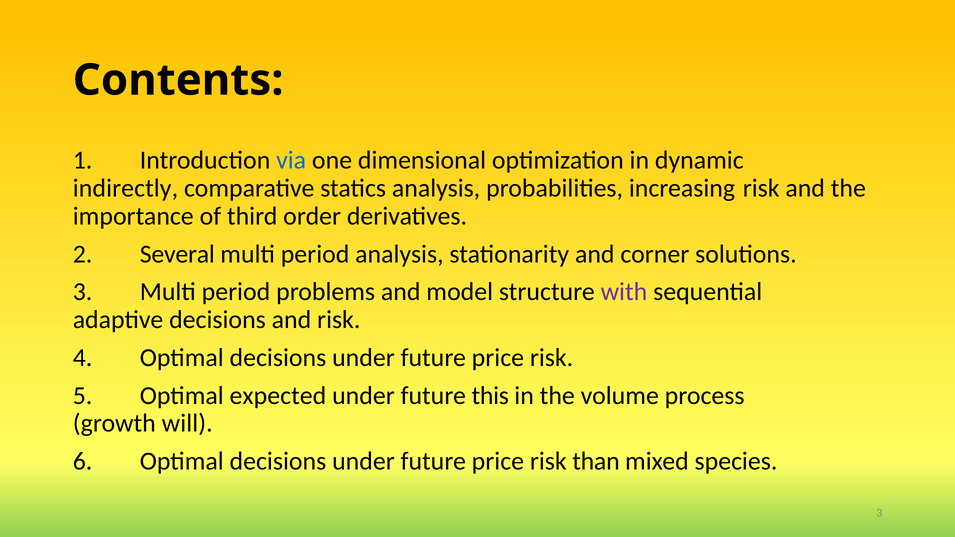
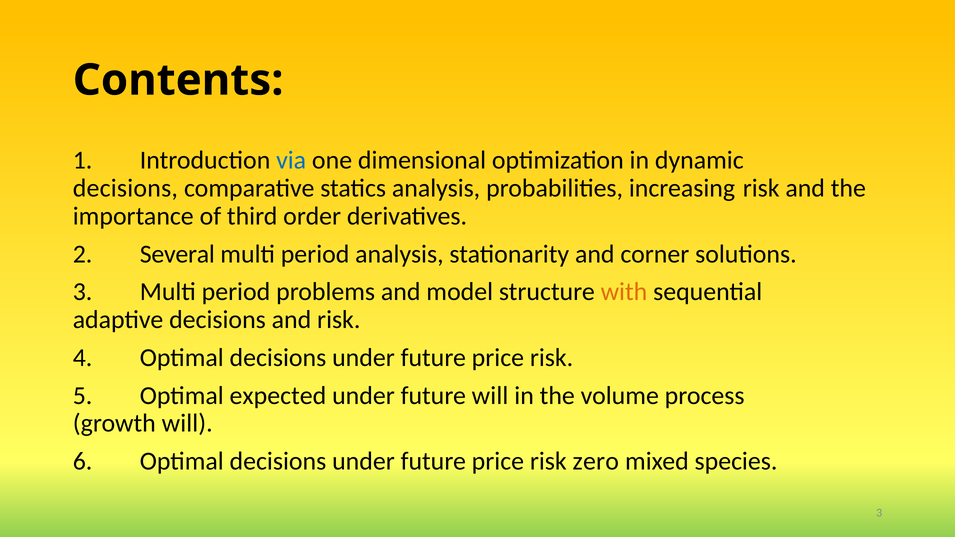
indirectly: indirectly -> decisions (125, 188)
with colour: purple -> orange (624, 292)
future this: this -> will (490, 396)
than: than -> zero (596, 461)
